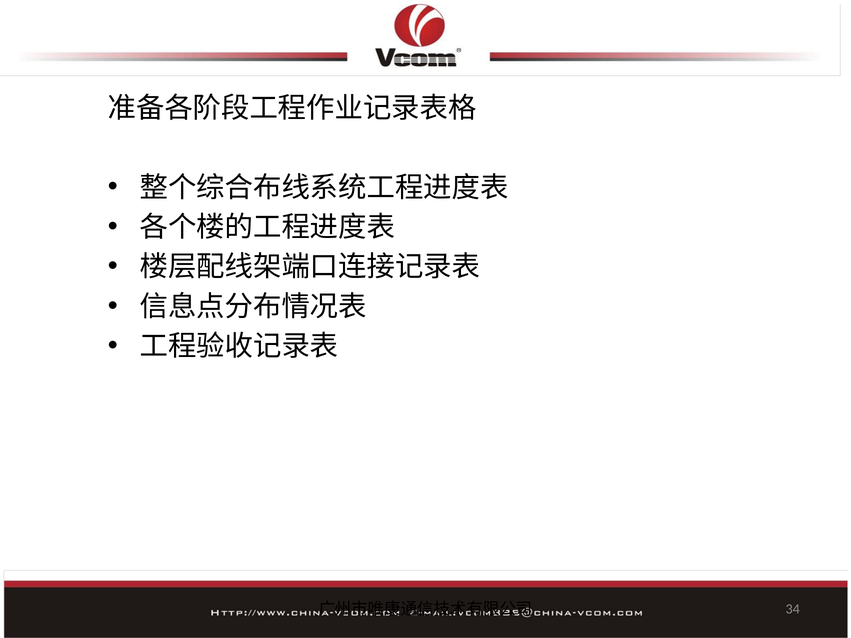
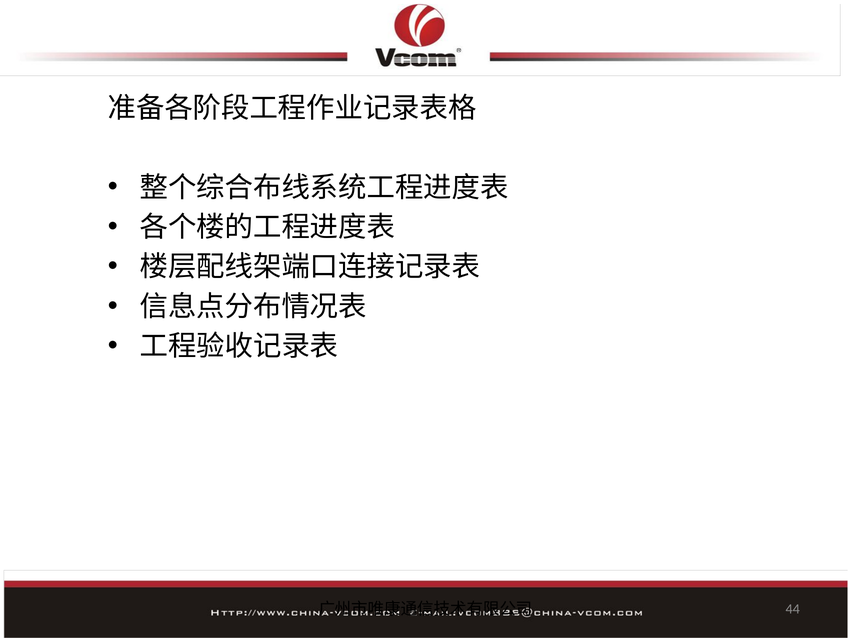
34: 34 -> 44 (793, 609)
